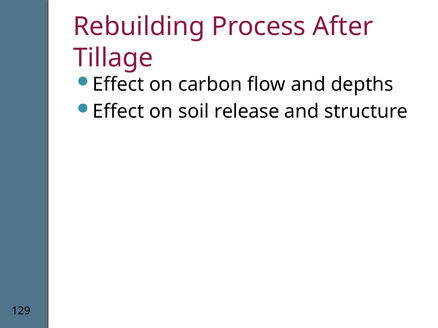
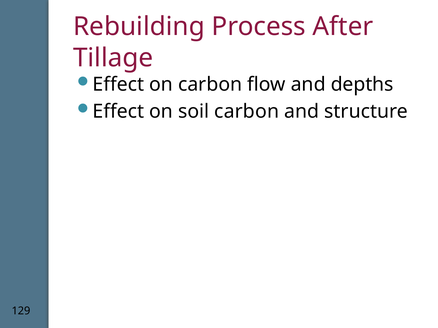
soil release: release -> carbon (247, 112)
